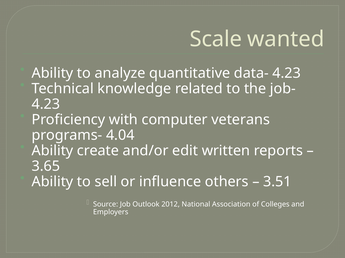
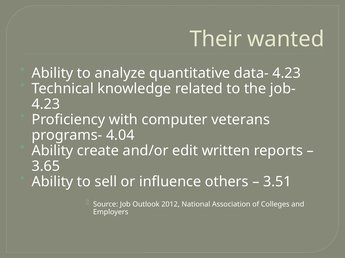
Scale: Scale -> Their (216, 39)
